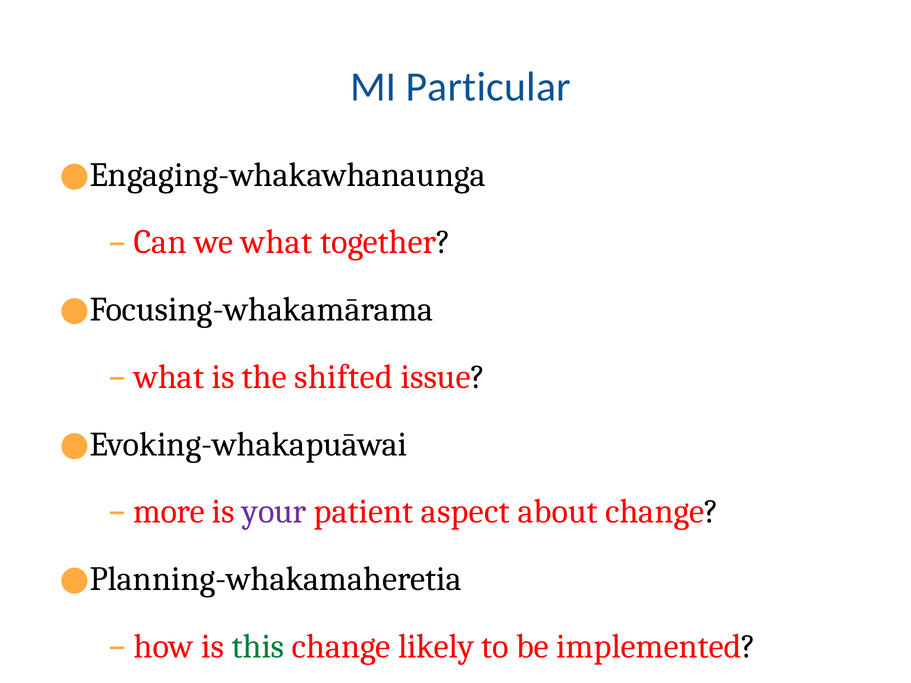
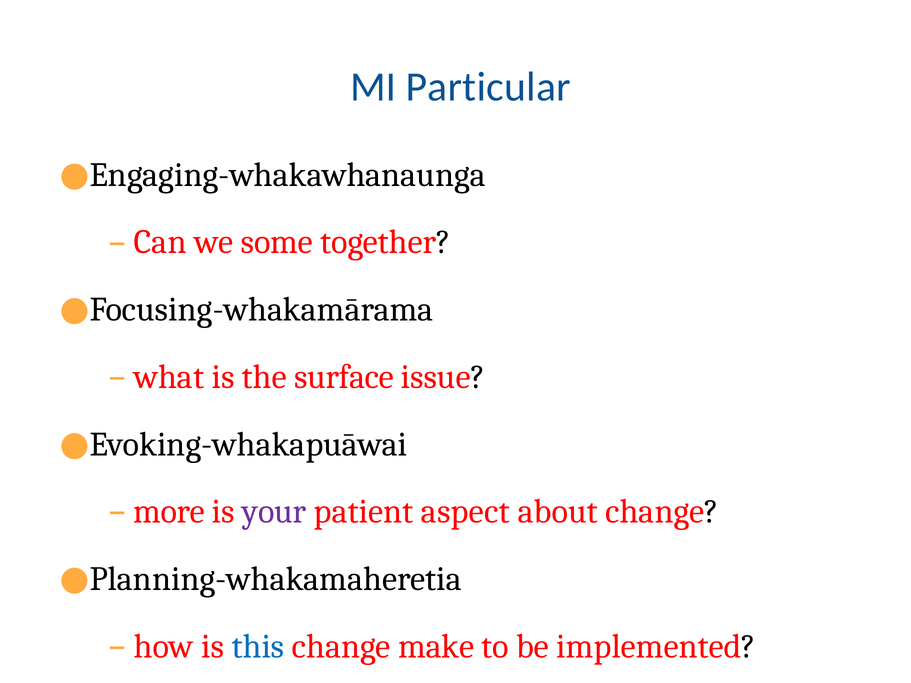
we what: what -> some (277, 242)
shifted: shifted -> surface (344, 377)
this colour: green -> blue (258, 647)
likely: likely -> make (436, 647)
